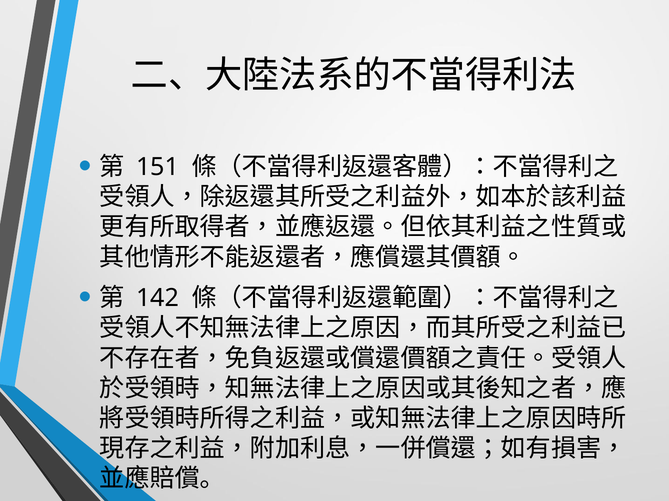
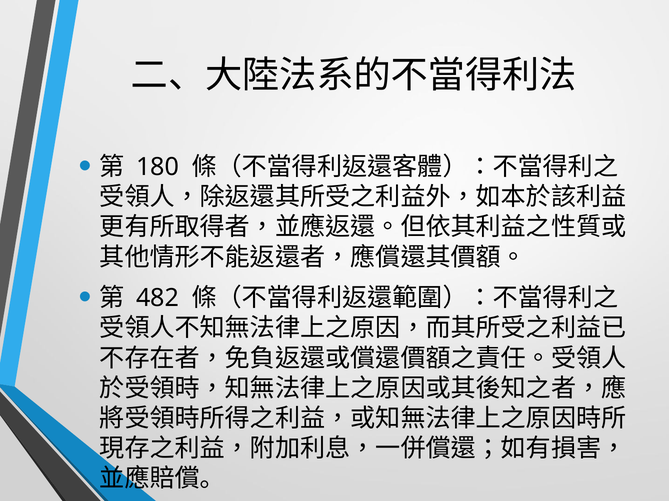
151: 151 -> 180 (158, 167)
142: 142 -> 482 (158, 299)
